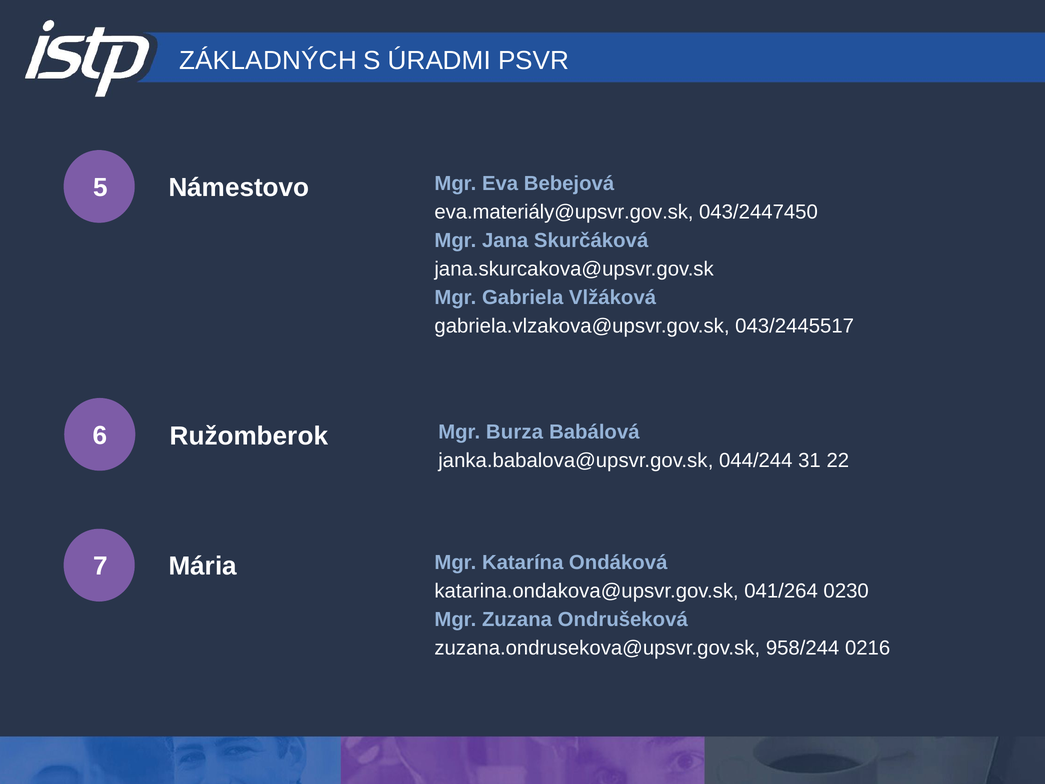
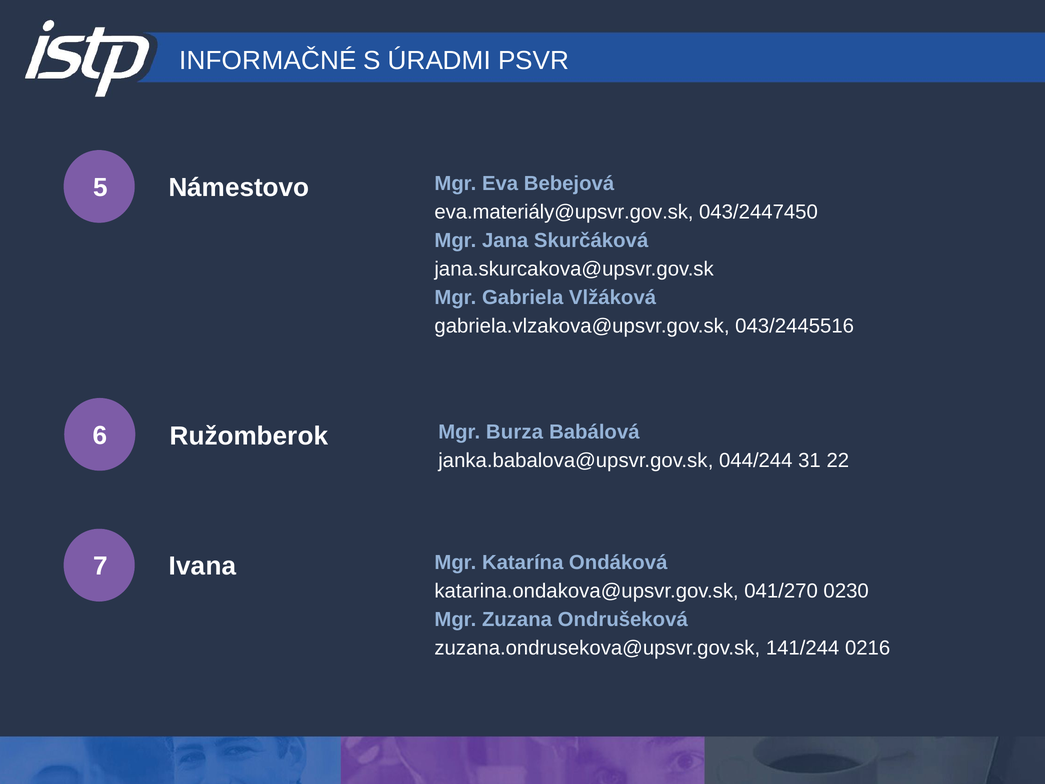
ZÁKLADNÝCH: ZÁKLADNÝCH -> INFORMAČNÉ (268, 61)
043/2445517: 043/2445517 -> 043/2445516 (795, 326)
Mária: Mária -> Ivana (203, 566)
041/264: 041/264 -> 041/270 (781, 591)
958/244: 958/244 -> 141/244 (803, 648)
